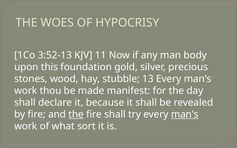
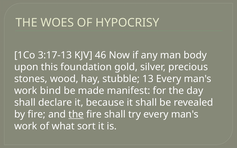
3:52-13: 3:52-13 -> 3:17-13 (55, 55)
11: 11 -> 46 (101, 55)
thou: thou -> bind (50, 91)
man's underline: present -> none (185, 114)
